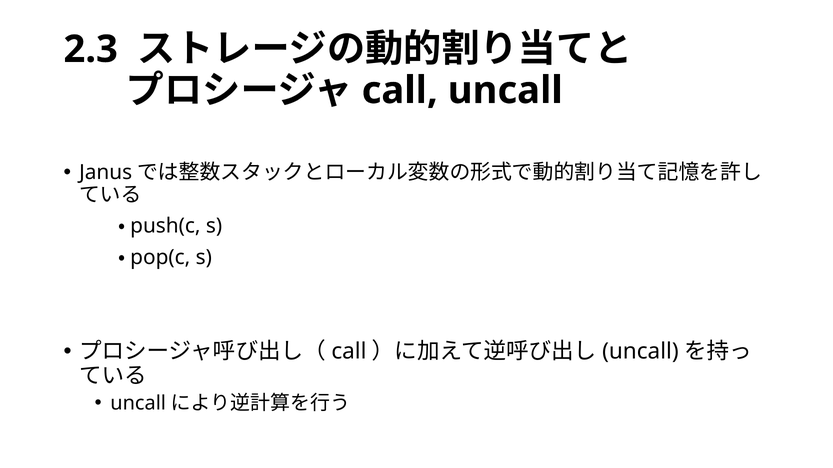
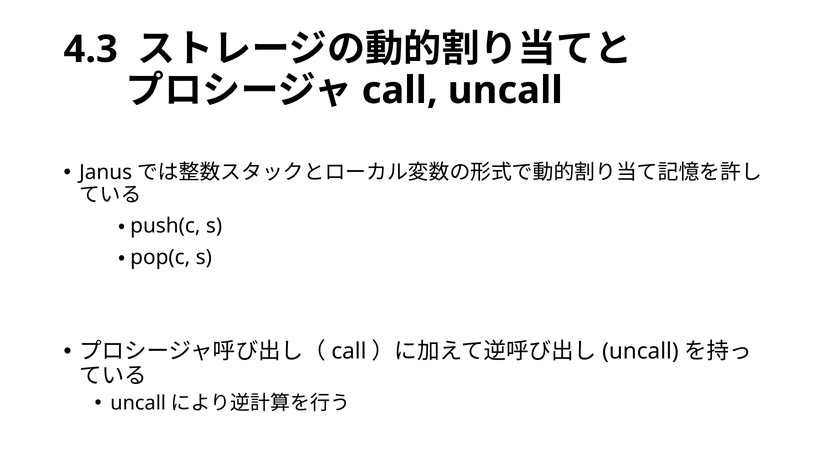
2.3: 2.3 -> 4.3 (91, 49)
